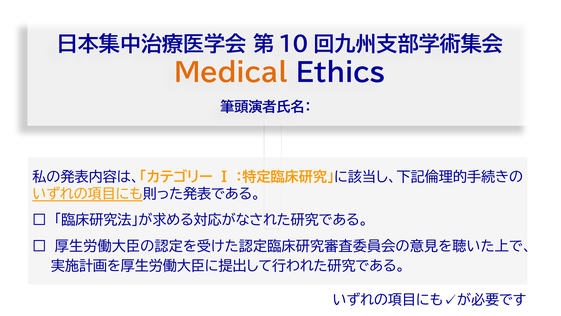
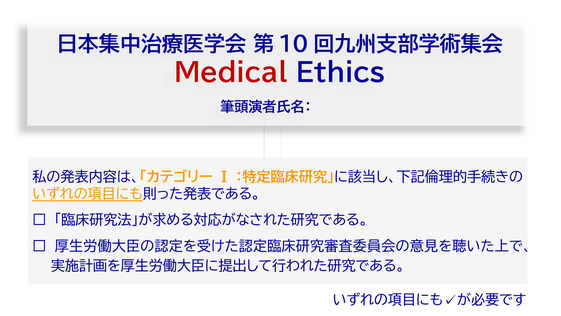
Medical colour: orange -> red (231, 73)
